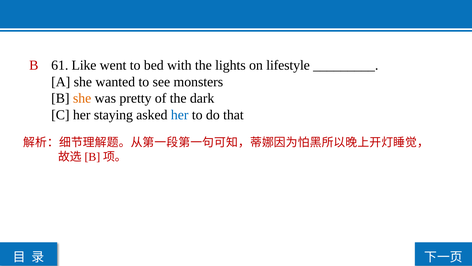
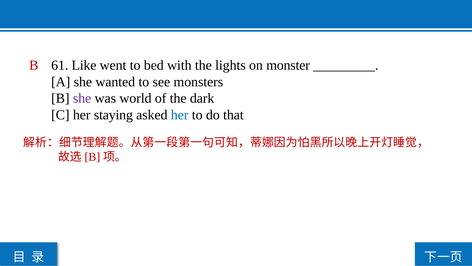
lifestyle: lifestyle -> monster (288, 65)
she colour: orange -> purple (82, 98)
pretty: pretty -> world (135, 98)
